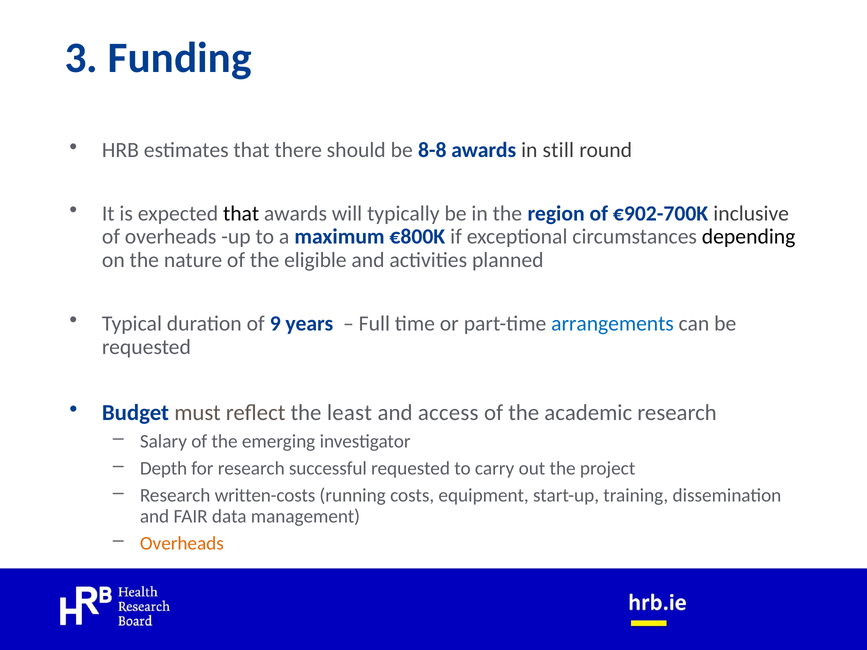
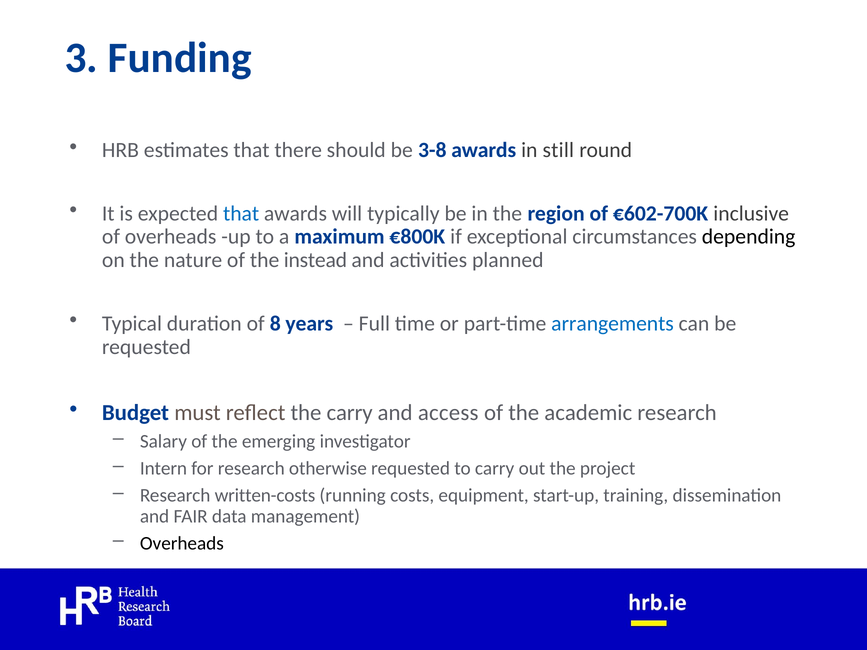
8-8: 8-8 -> 3-8 (432, 150)
that colour: black -> blue (241, 214)
€902-700K: €902-700K -> €602-700K (661, 214)
eligible: eligible -> instead (315, 260)
9: 9 -> 8 (275, 324)
the least: least -> carry (350, 413)
Depth: Depth -> Intern (163, 469)
successful: successful -> otherwise (328, 469)
Overheads colour: orange -> black (182, 544)
